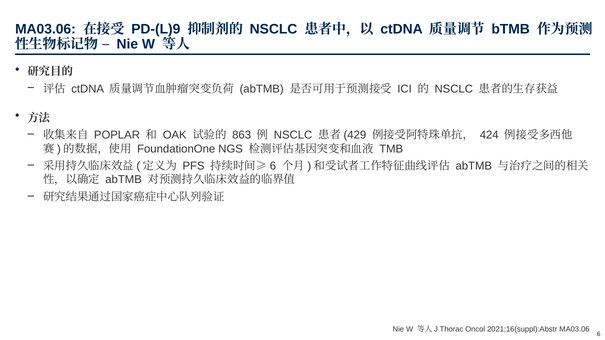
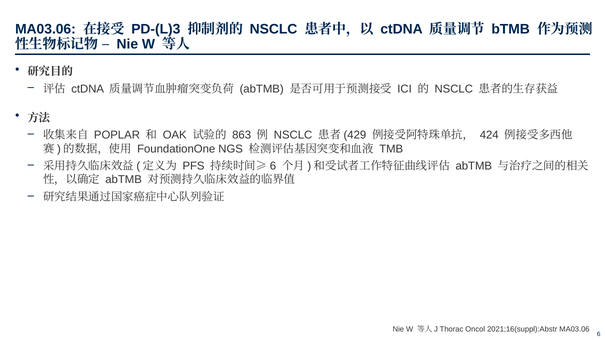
PD-(L)9: PD-(L)9 -> PD-(L)3 (156, 29)
